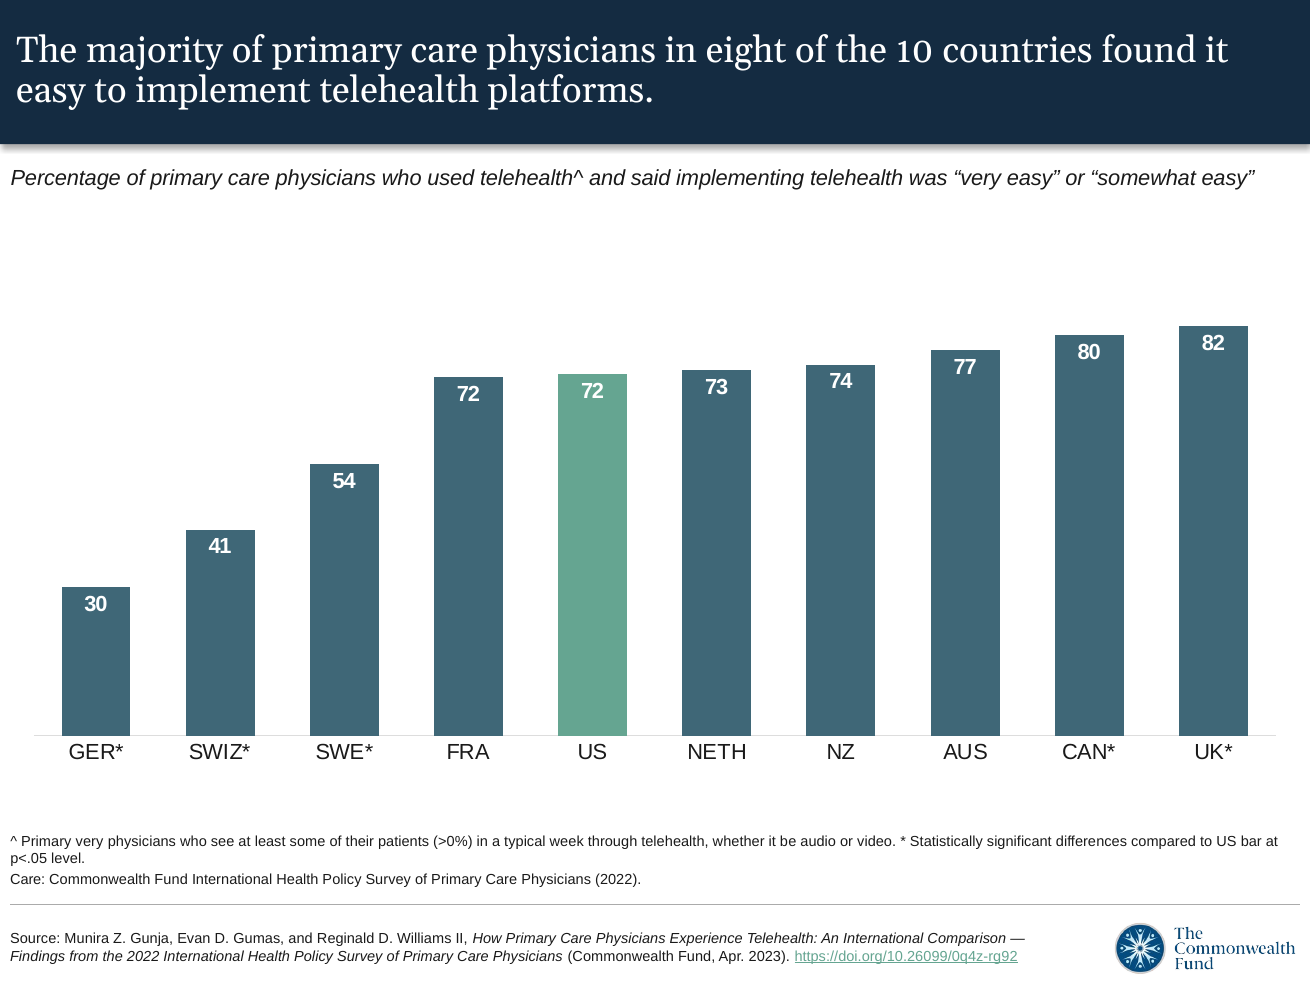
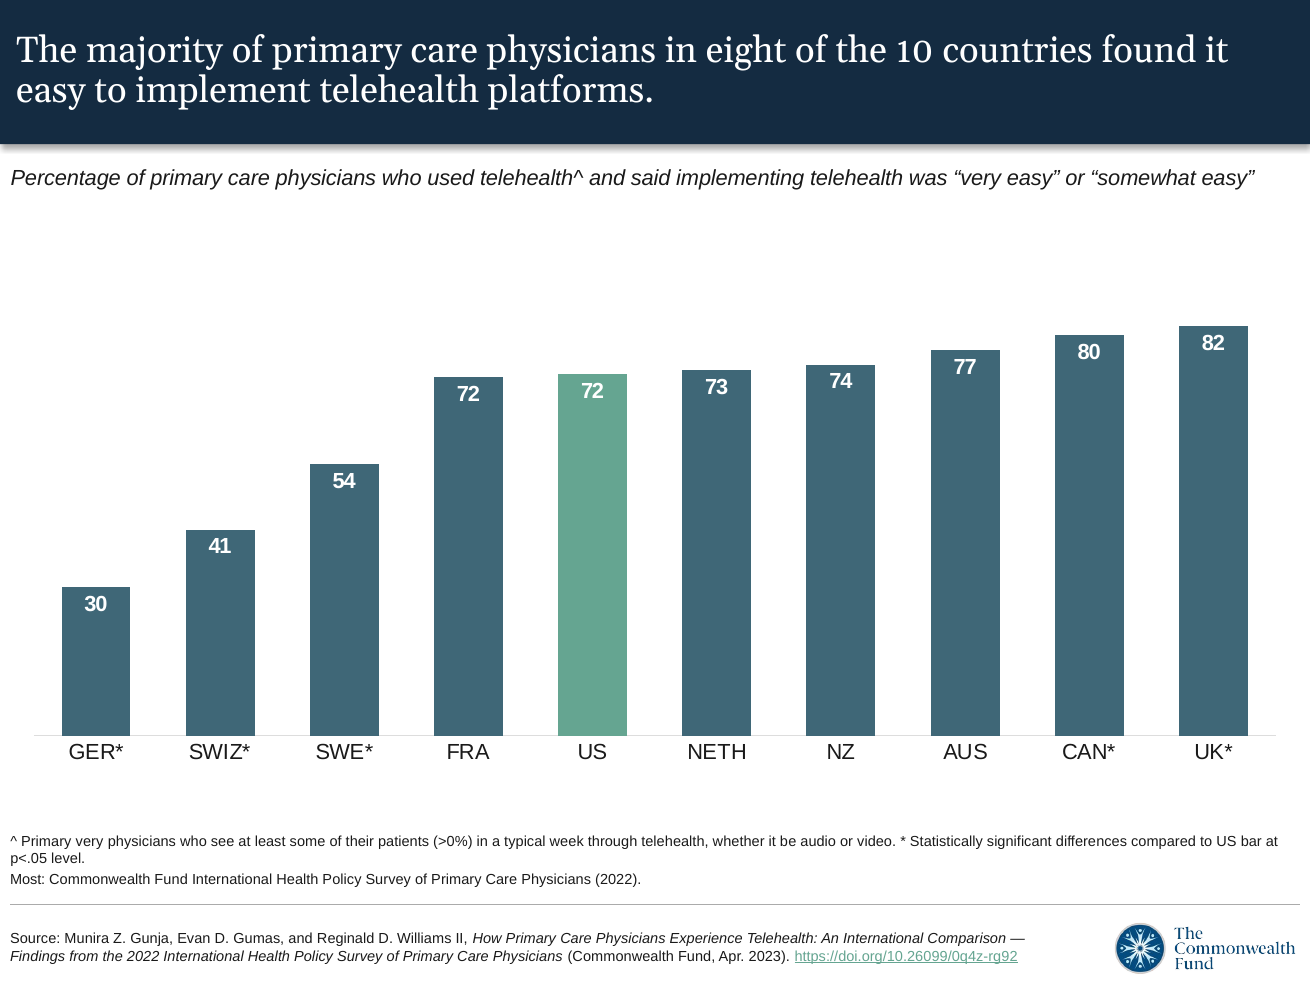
Care: Care -> Most (28, 880)
